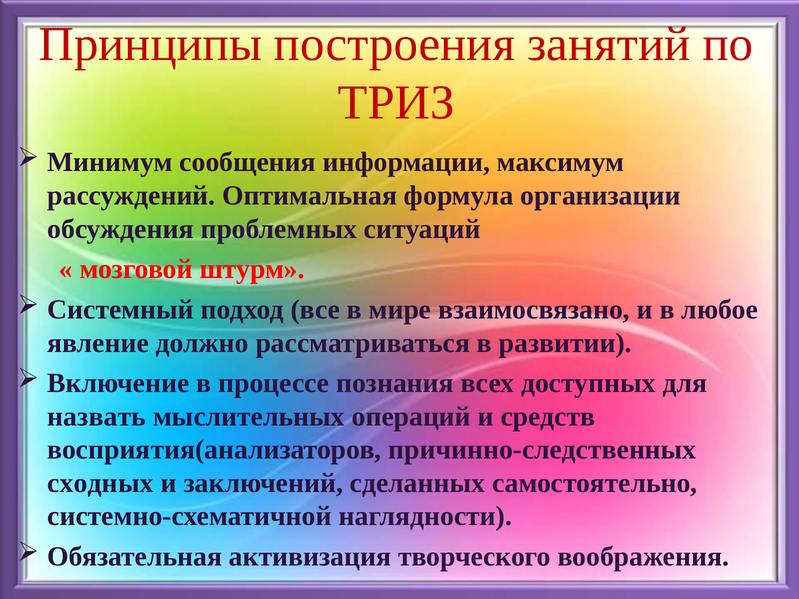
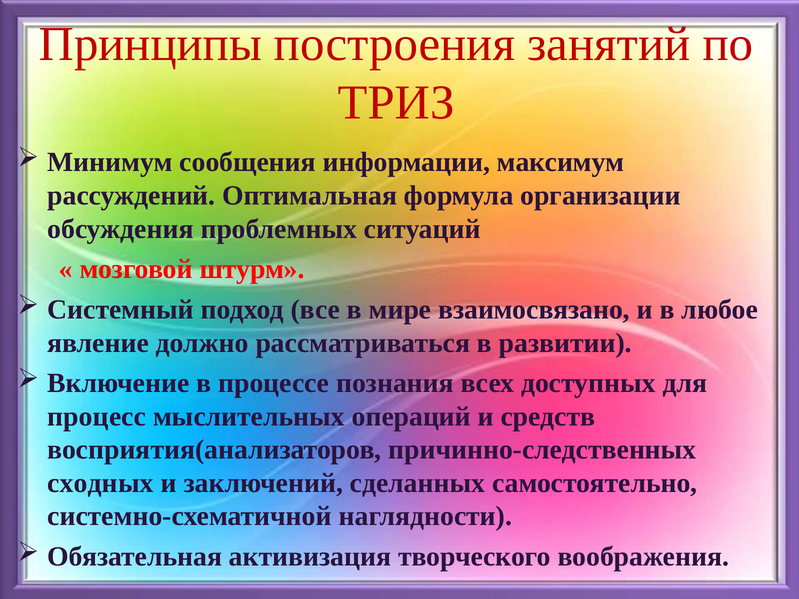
назвать: назвать -> процесс (97, 417)
